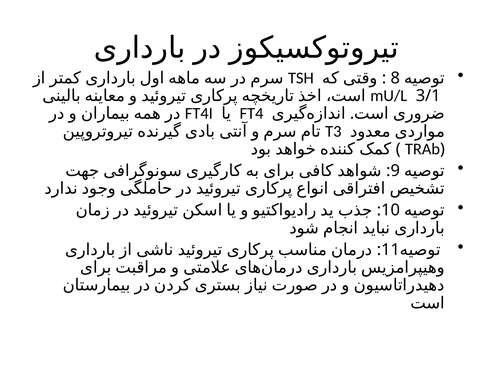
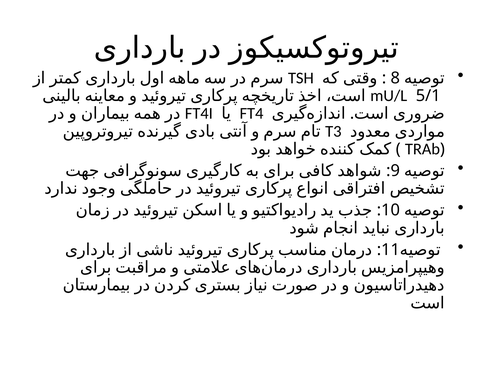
3/1: 3/1 -> 5/1 (428, 96)
